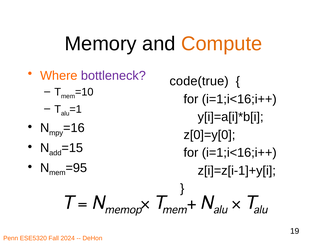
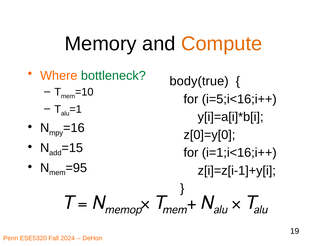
bottleneck colour: purple -> green (113, 76)
code(true: code(true -> body(true (199, 81)
i=1;i<16;i++: i=1;i<16;i++ -> i=5;i<16;i++ (239, 99)
